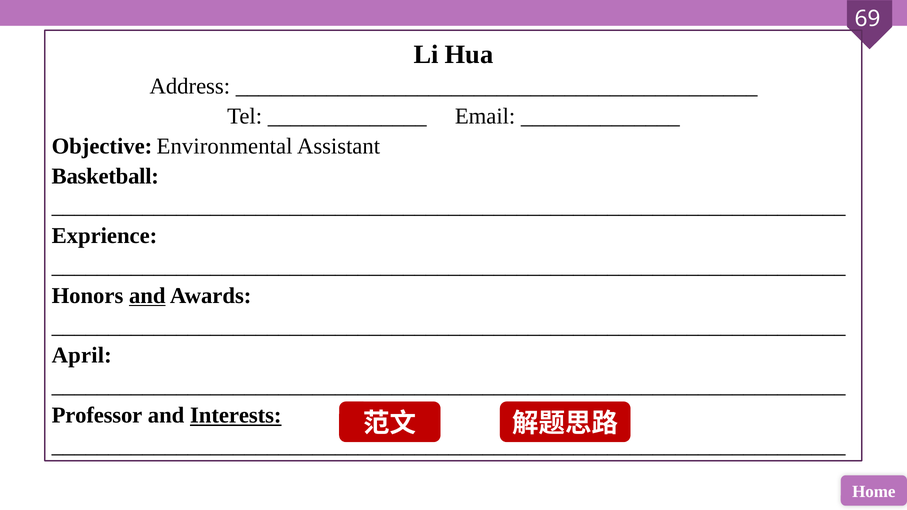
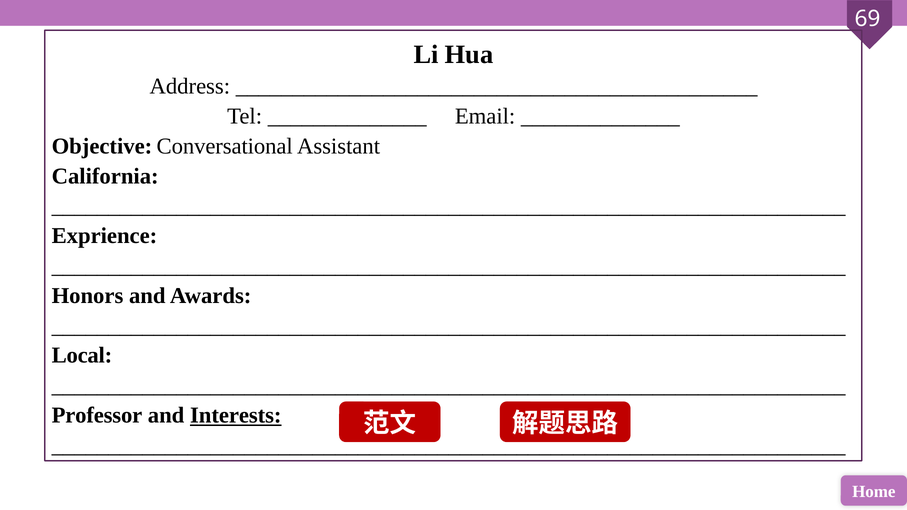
Environmental: Environmental -> Conversational (225, 146)
Basketball: Basketball -> California (105, 176)
and underline: present -> none (147, 296)
April: April -> Local (82, 356)
